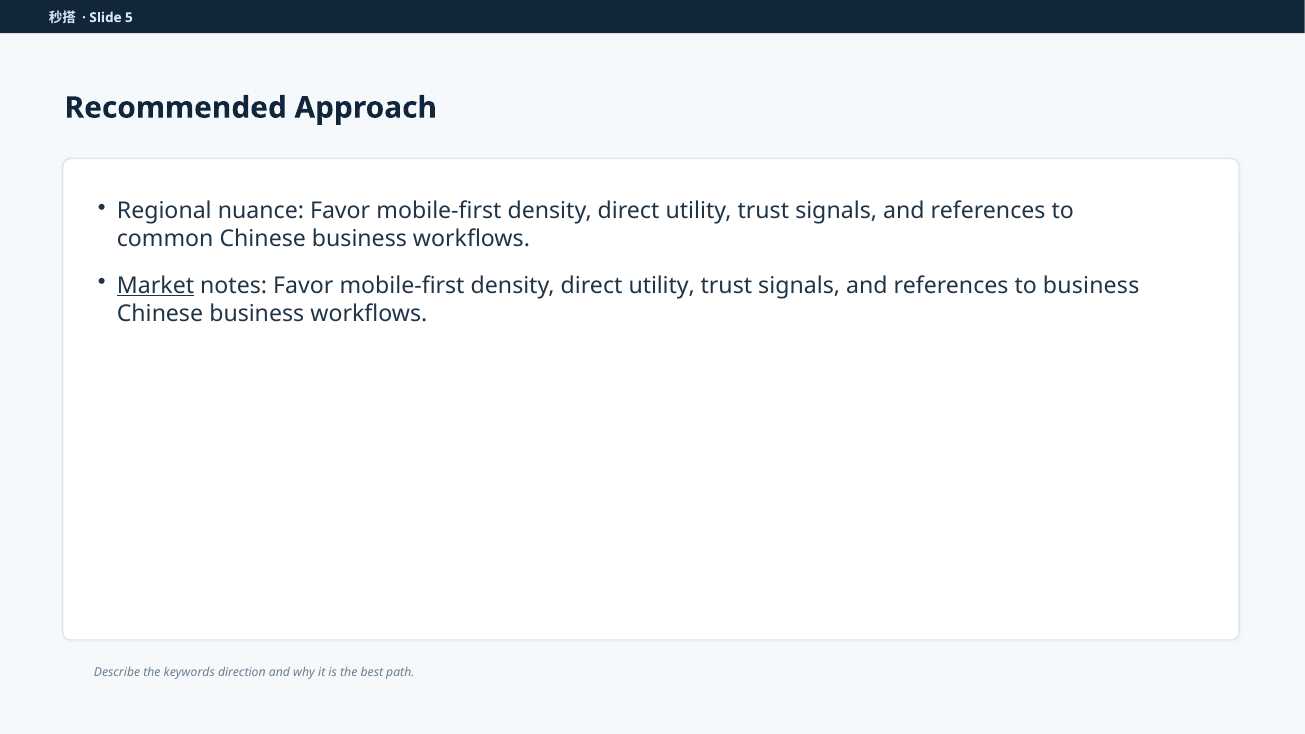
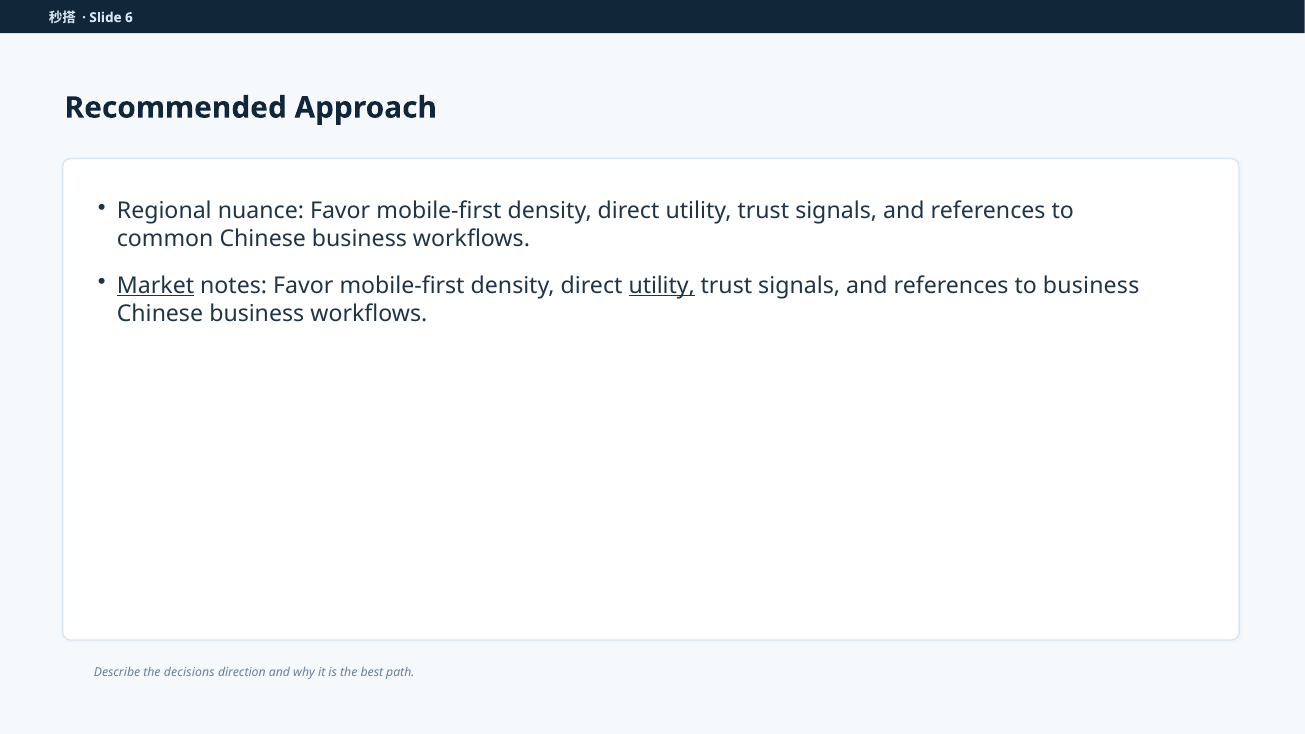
5: 5 -> 6 (129, 18)
utility underline: none -> present (662, 286)
keywords: keywords -> decisions (189, 672)
